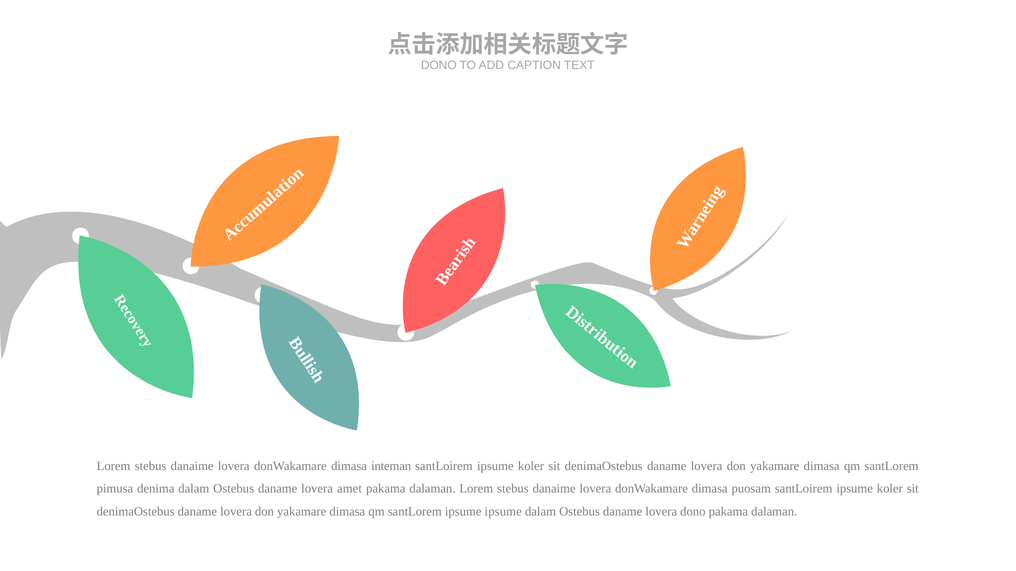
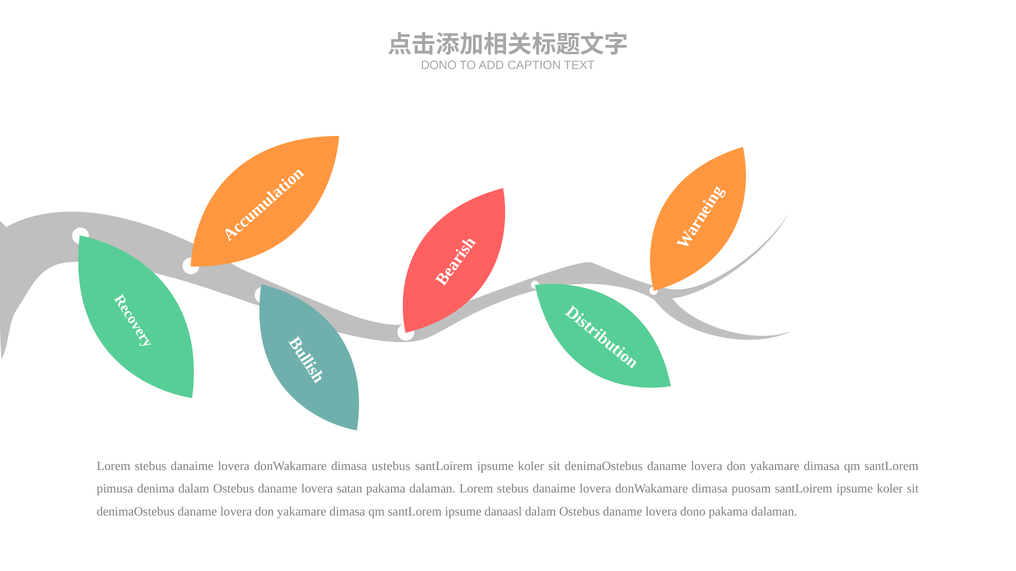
inteman: inteman -> ustebus (391, 466)
amet: amet -> satan (350, 489)
ipsume ipsume: ipsume -> danaasl (503, 512)
